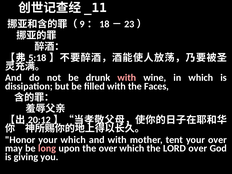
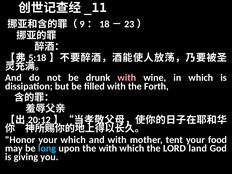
Faces: Faces -> Forth (156, 86)
your over: over -> food (218, 140)
long colour: pink -> light blue (47, 148)
the over: over -> with (108, 148)
LORD over: over -> land (198, 148)
